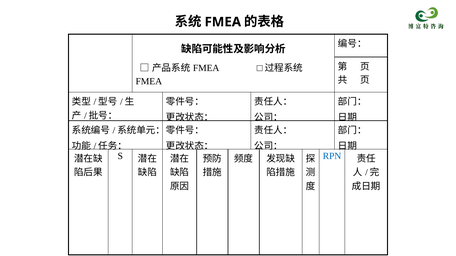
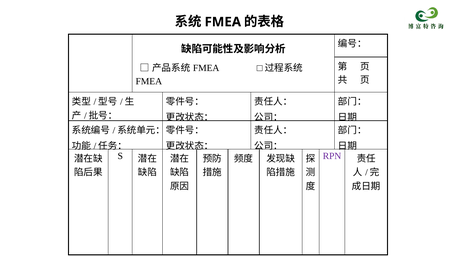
RPN colour: blue -> purple (332, 156)
